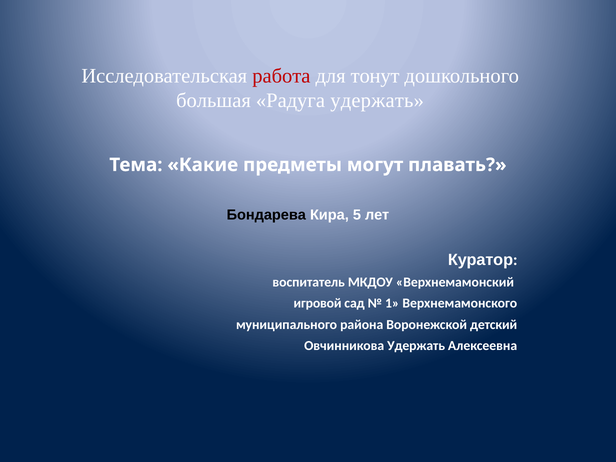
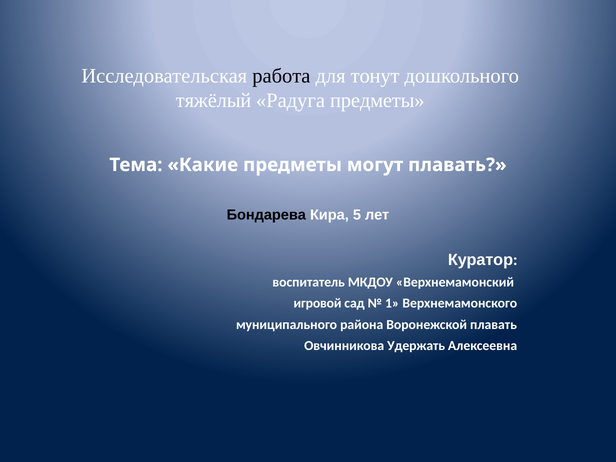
работа colour: red -> black (281, 76)
большая: большая -> тяжёлый (214, 100)
Радуга удержать: удержать -> предметы (377, 100)
Воронежской детский: детский -> плавать (494, 324)
